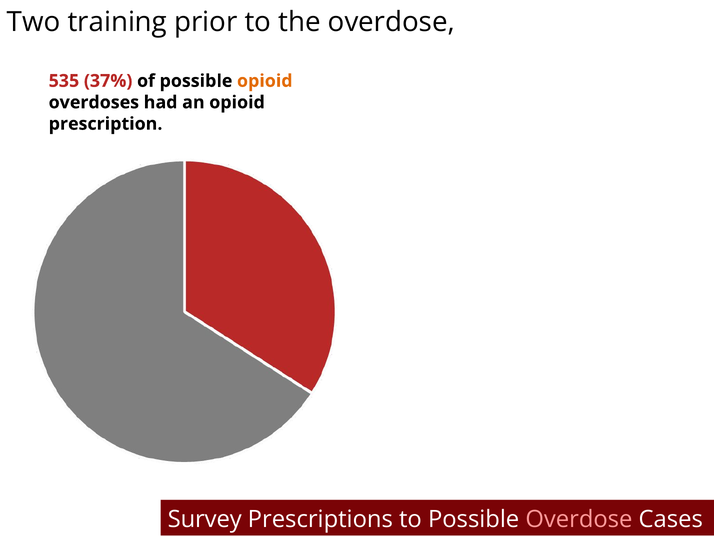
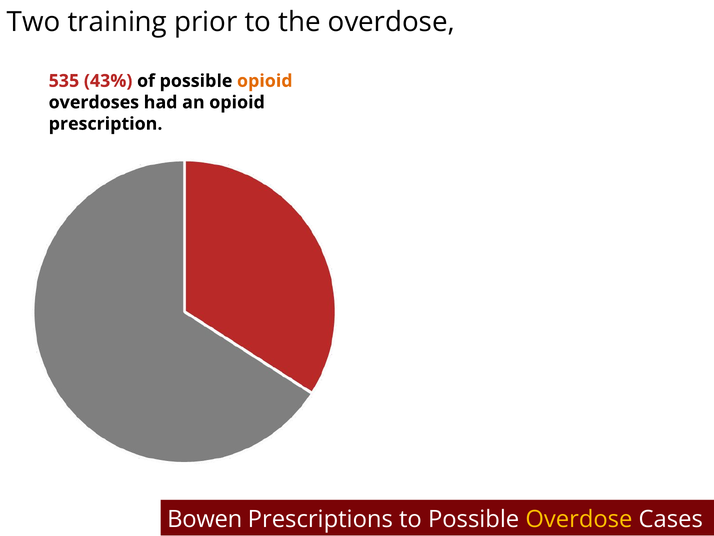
37%: 37% -> 43% (108, 81)
Survey: Survey -> Bowen (205, 519)
Overdose colour: pink -> yellow (579, 519)
